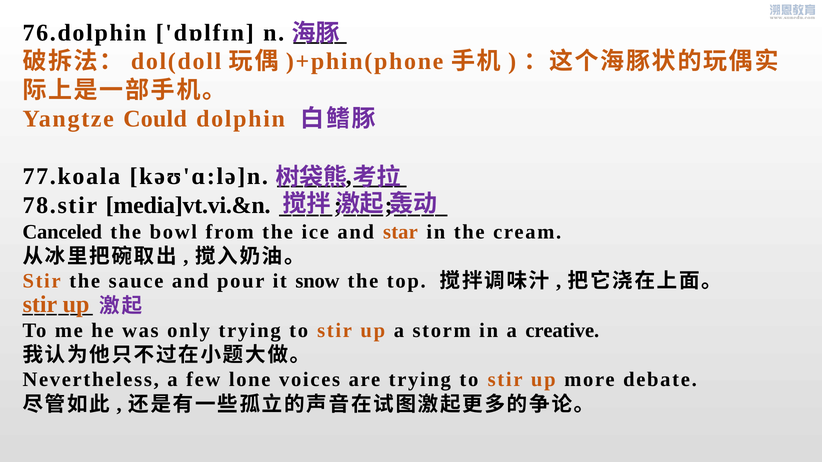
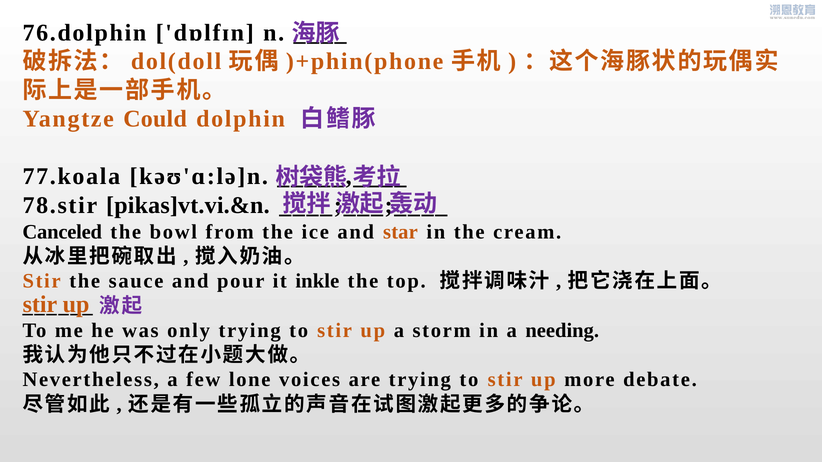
media]vt.vi.&n: media]vt.vi.&n -> pikas]vt.vi.&n (188, 206)
snow: snow -> inkle (317, 281)
creative: creative -> needing (562, 331)
